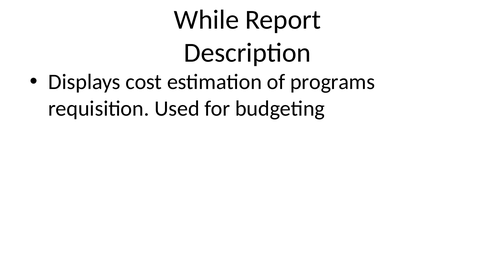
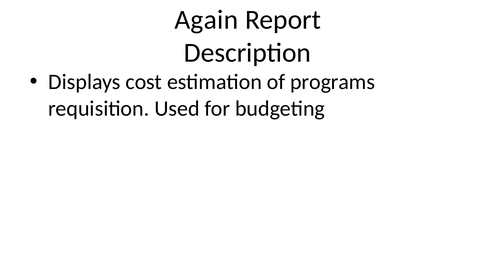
While: While -> Again (206, 20)
